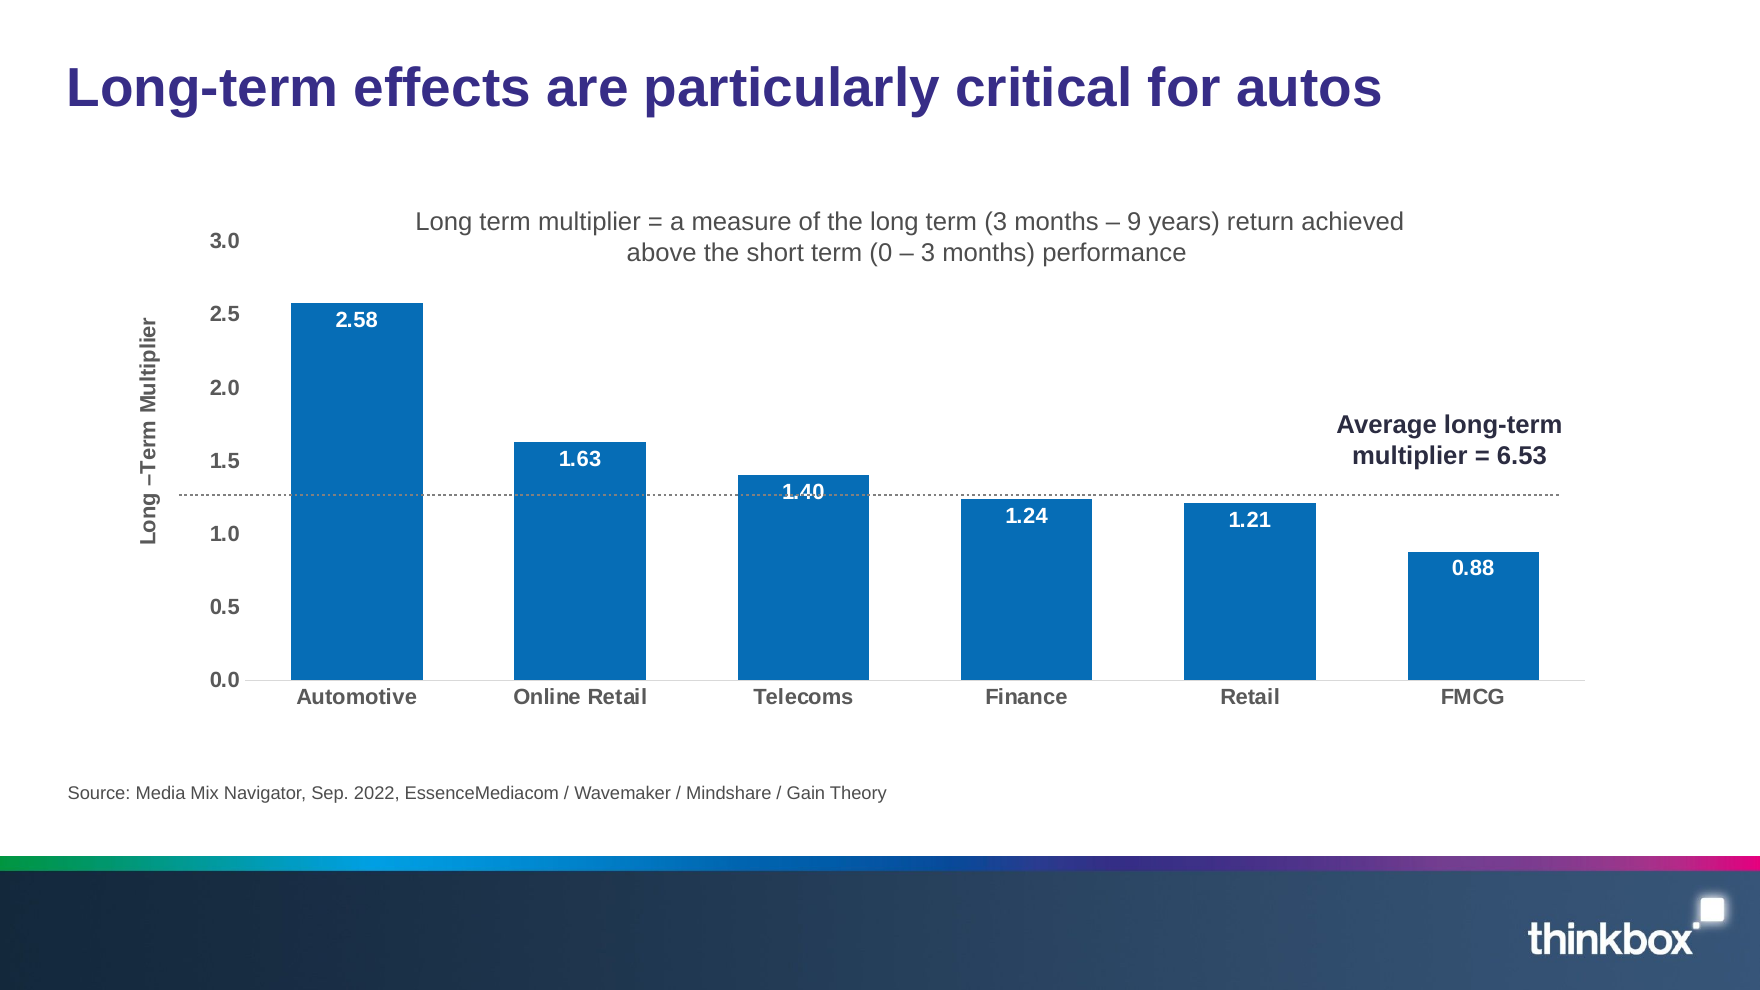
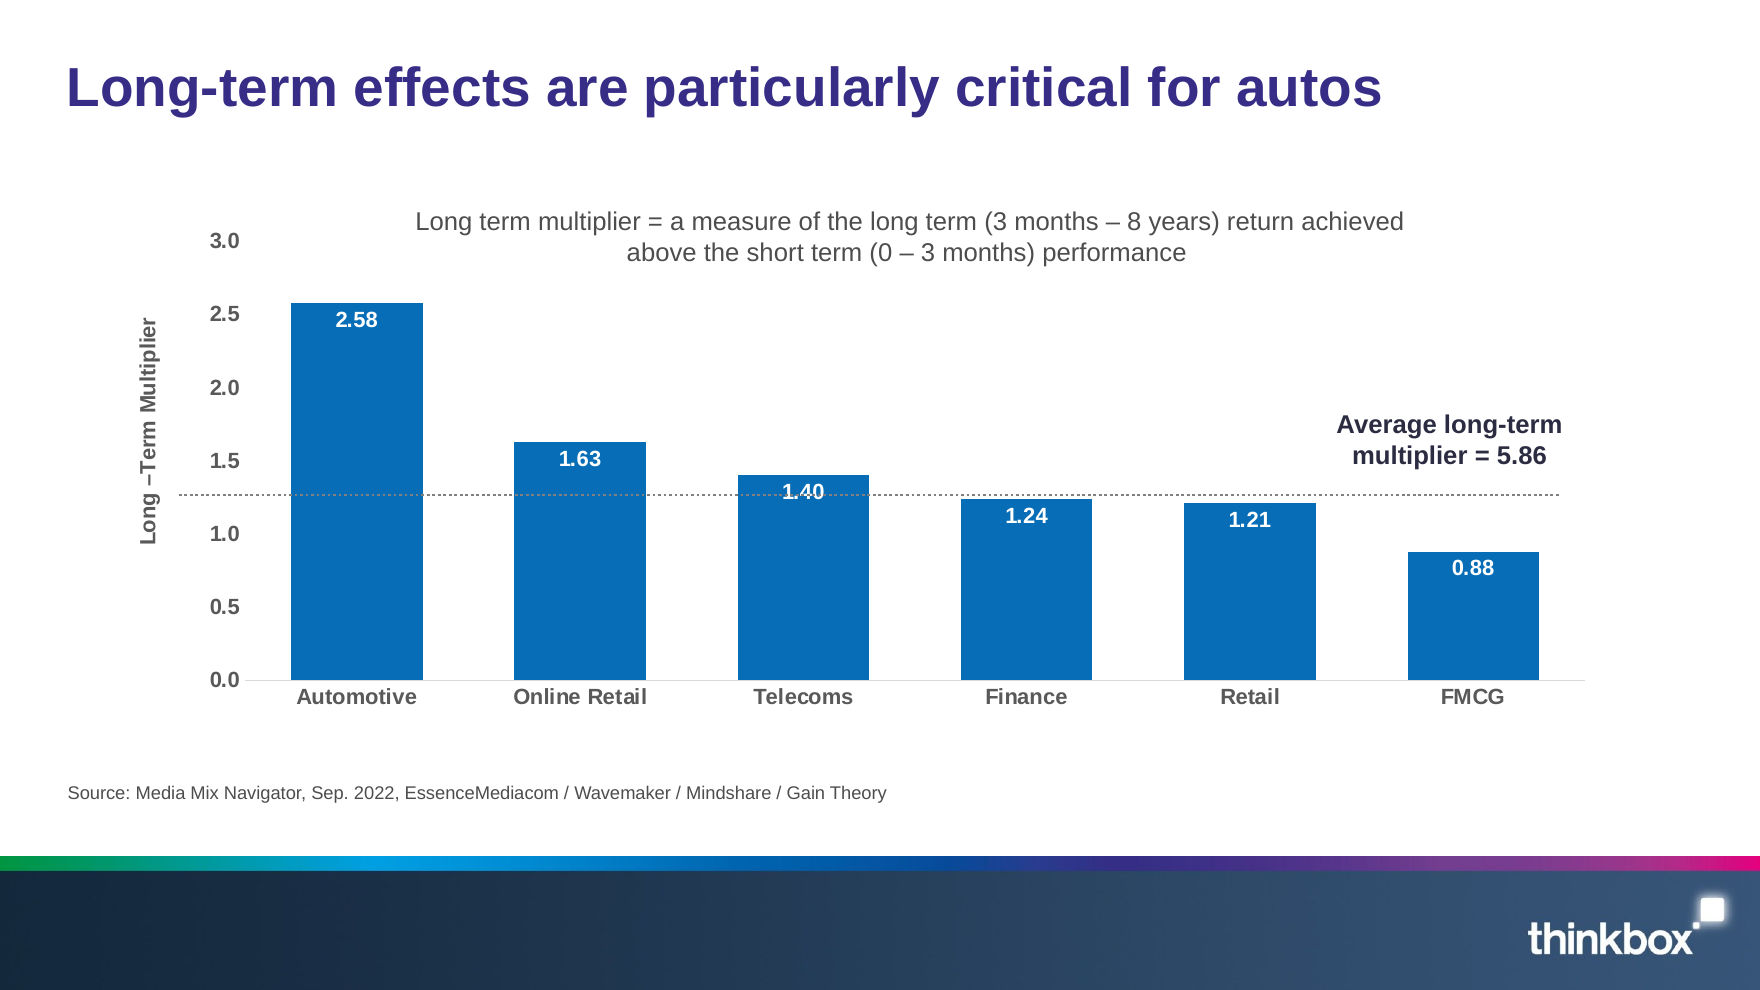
9: 9 -> 8 (1134, 222)
6.53: 6.53 -> 5.86 (1522, 456)
